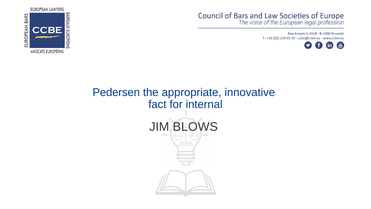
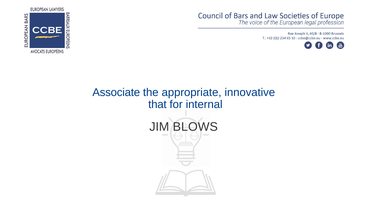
Pedersen: Pedersen -> Associate (116, 92)
fact: fact -> that (157, 104)
